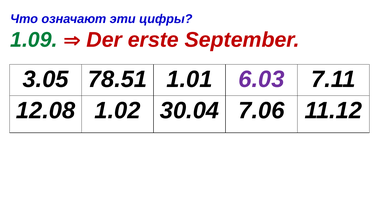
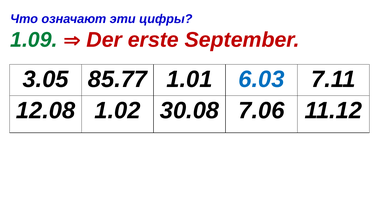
78.51: 78.51 -> 85.77 (118, 79)
6.03 colour: purple -> blue (261, 79)
30.04: 30.04 -> 30.08 (189, 111)
